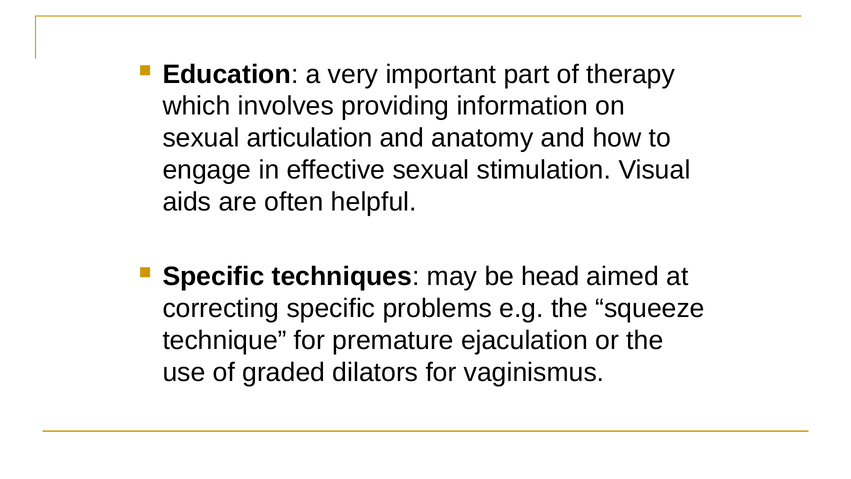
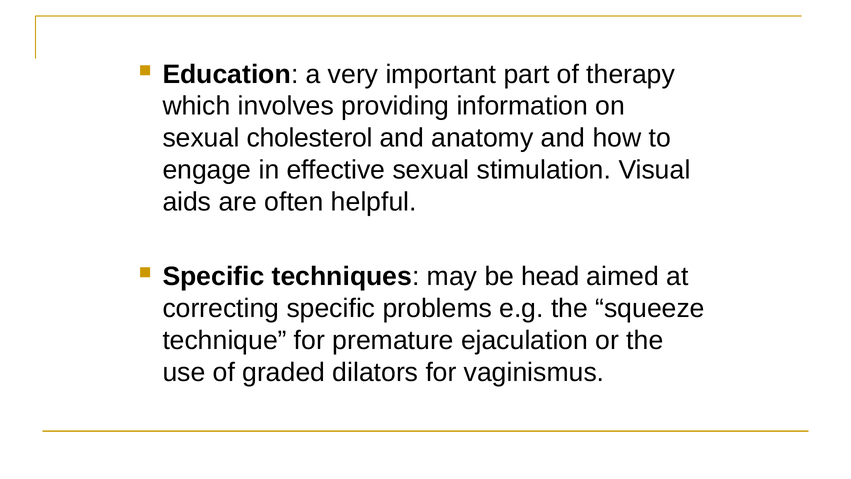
articulation: articulation -> cholesterol (310, 138)
